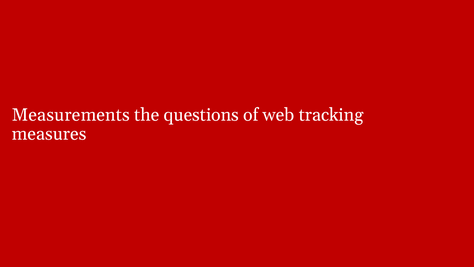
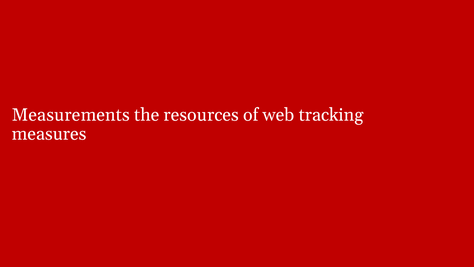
questions: questions -> resources (201, 115)
